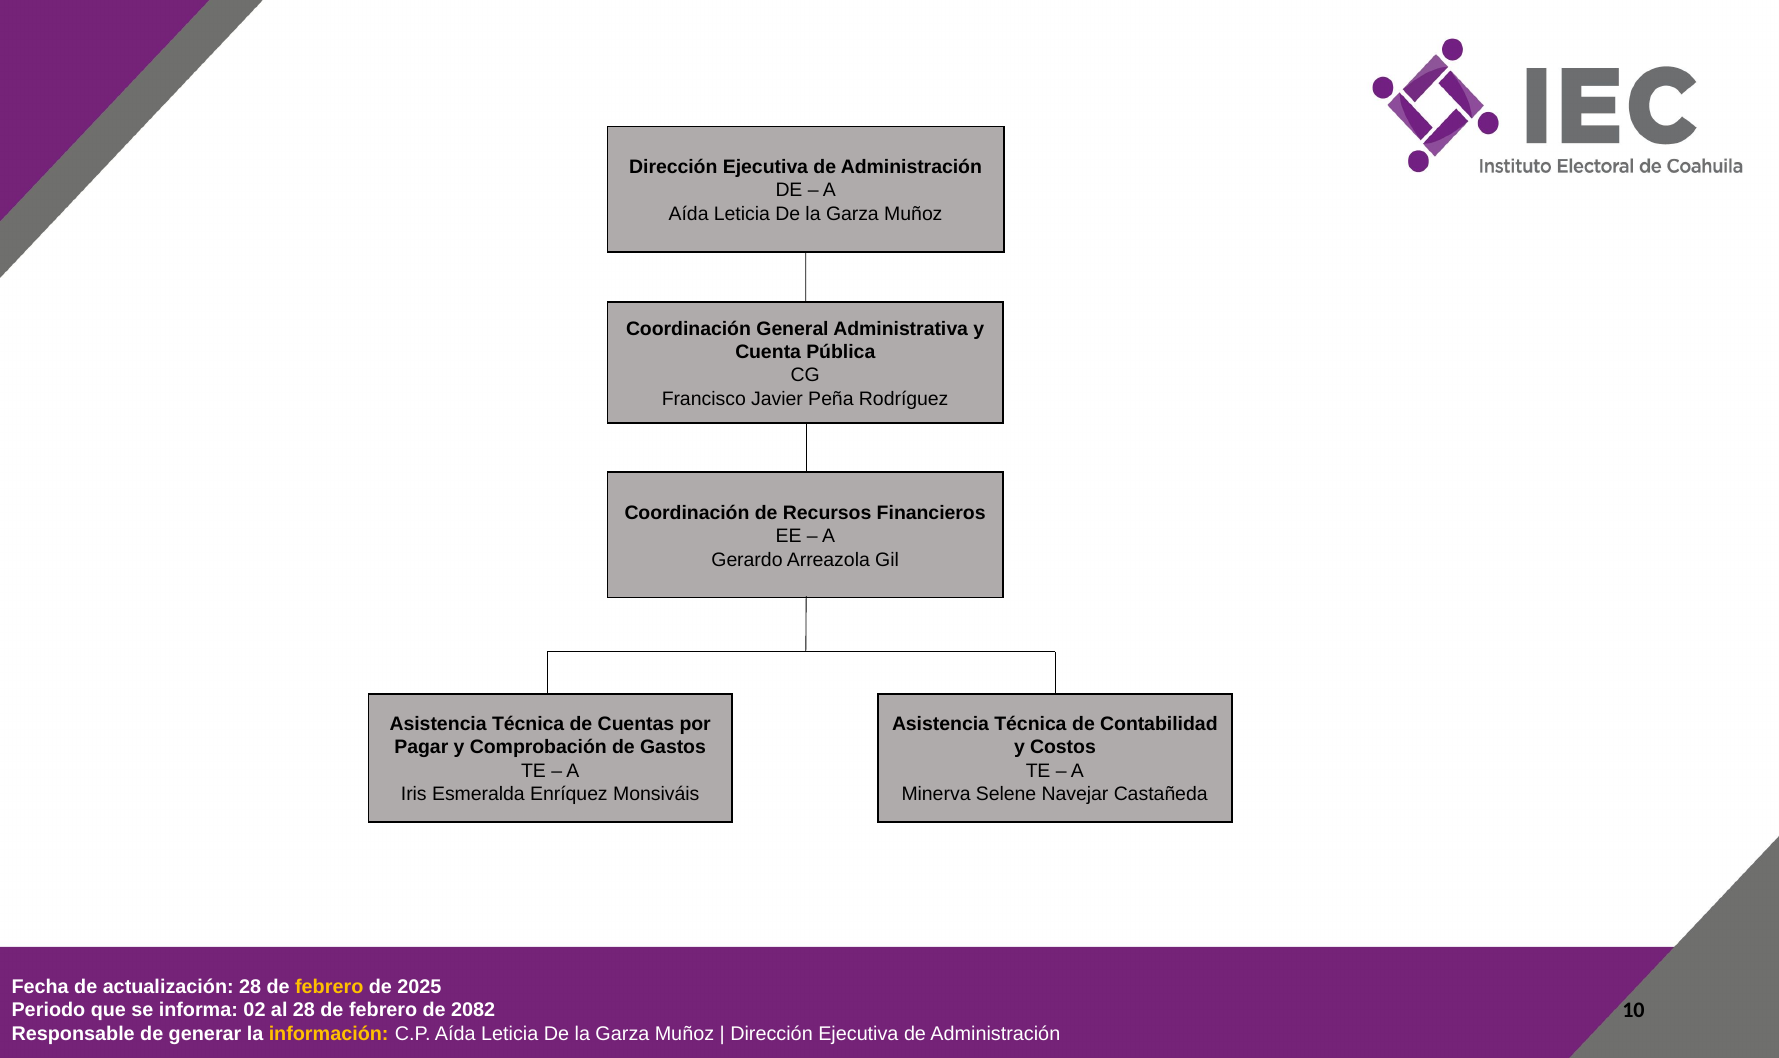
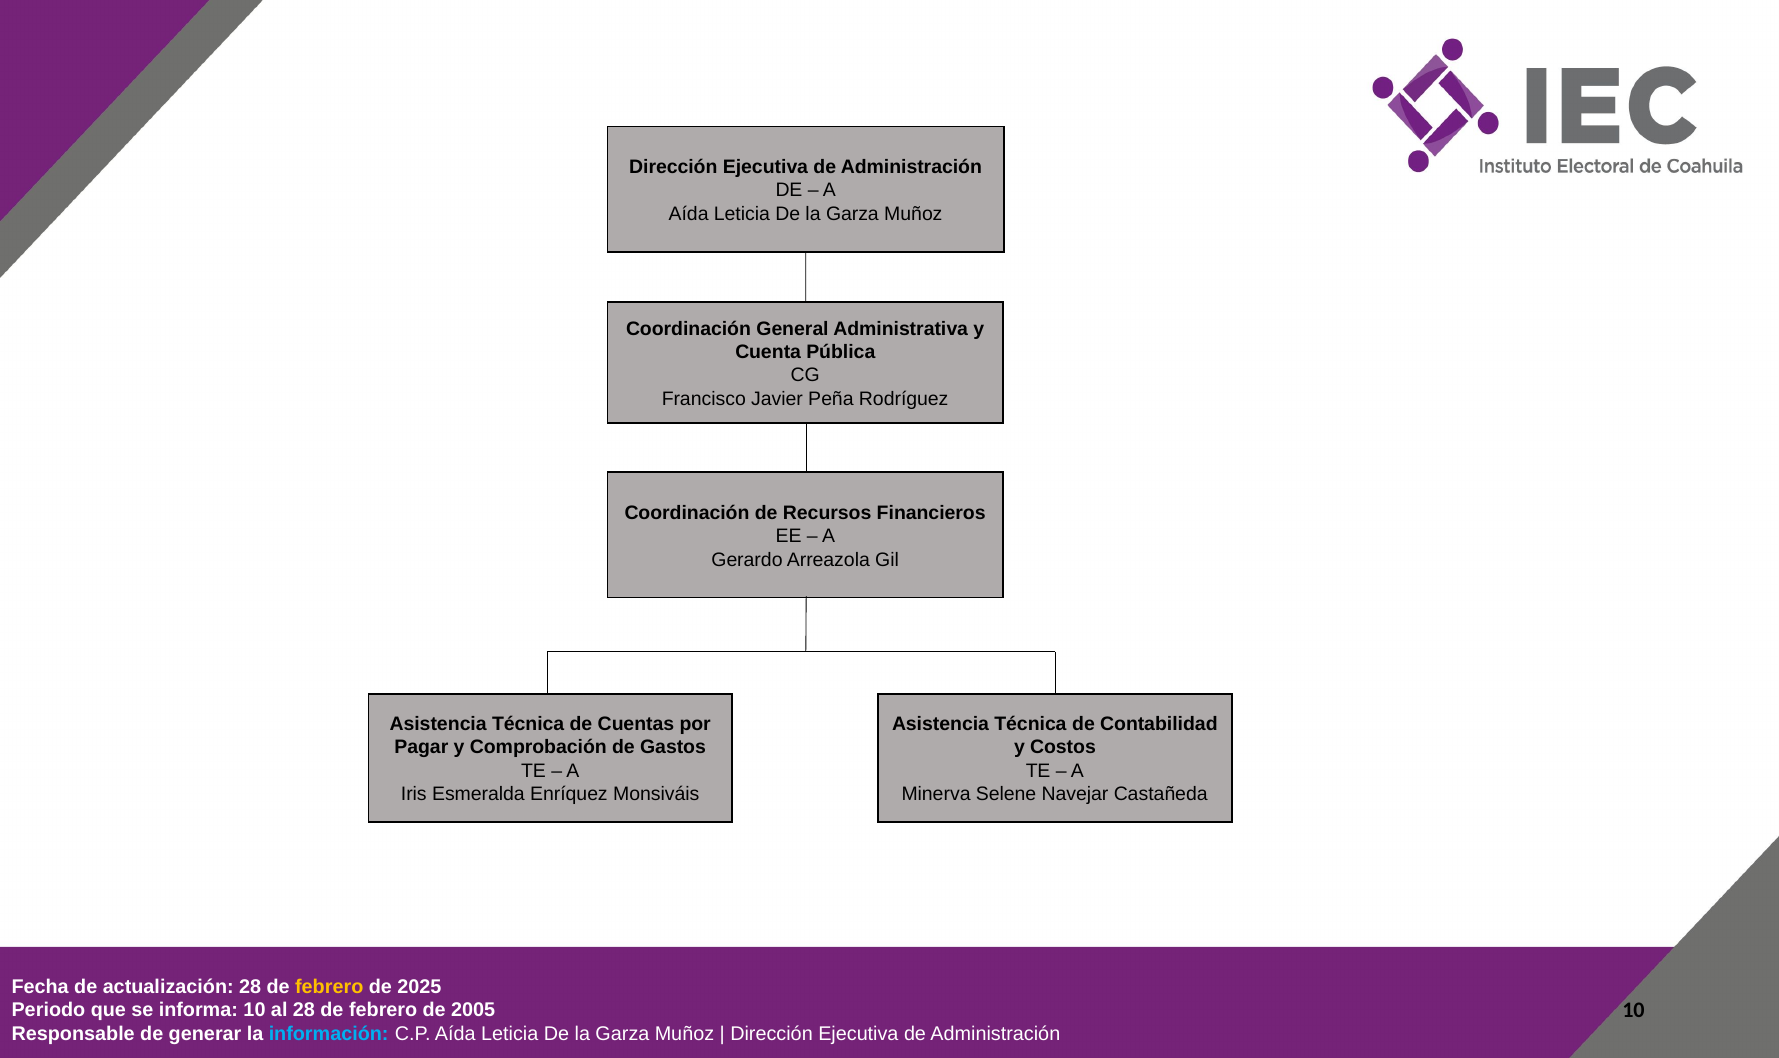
informa 02: 02 -> 10 (255, 1010)
2082: 2082 -> 2005 (473, 1010)
información colour: yellow -> light blue (329, 1034)
